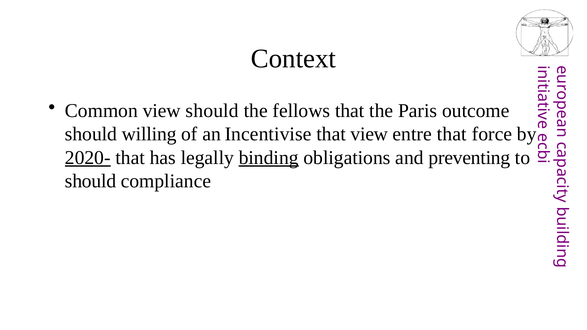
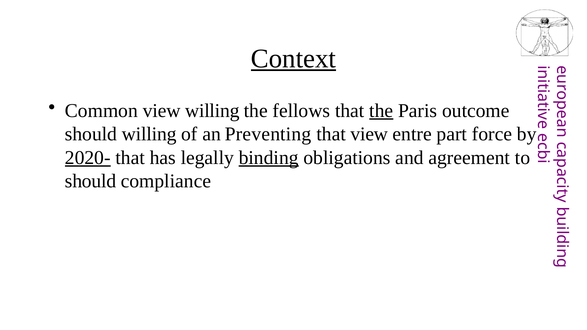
Context underline: none -> present (293, 59)
view should: should -> willing (212, 111)
the underline: none -> present (381, 111)
Incentivise: Incentivise -> Preventing (268, 134)
entre that: that -> part (452, 134)
preventing: preventing -> agreement (469, 158)
